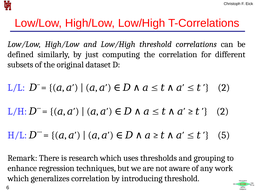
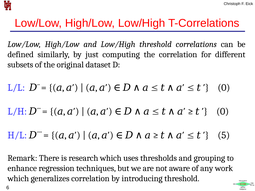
2: 2 -> 0 (224, 88)
2: 2 -> 0 (223, 112)
